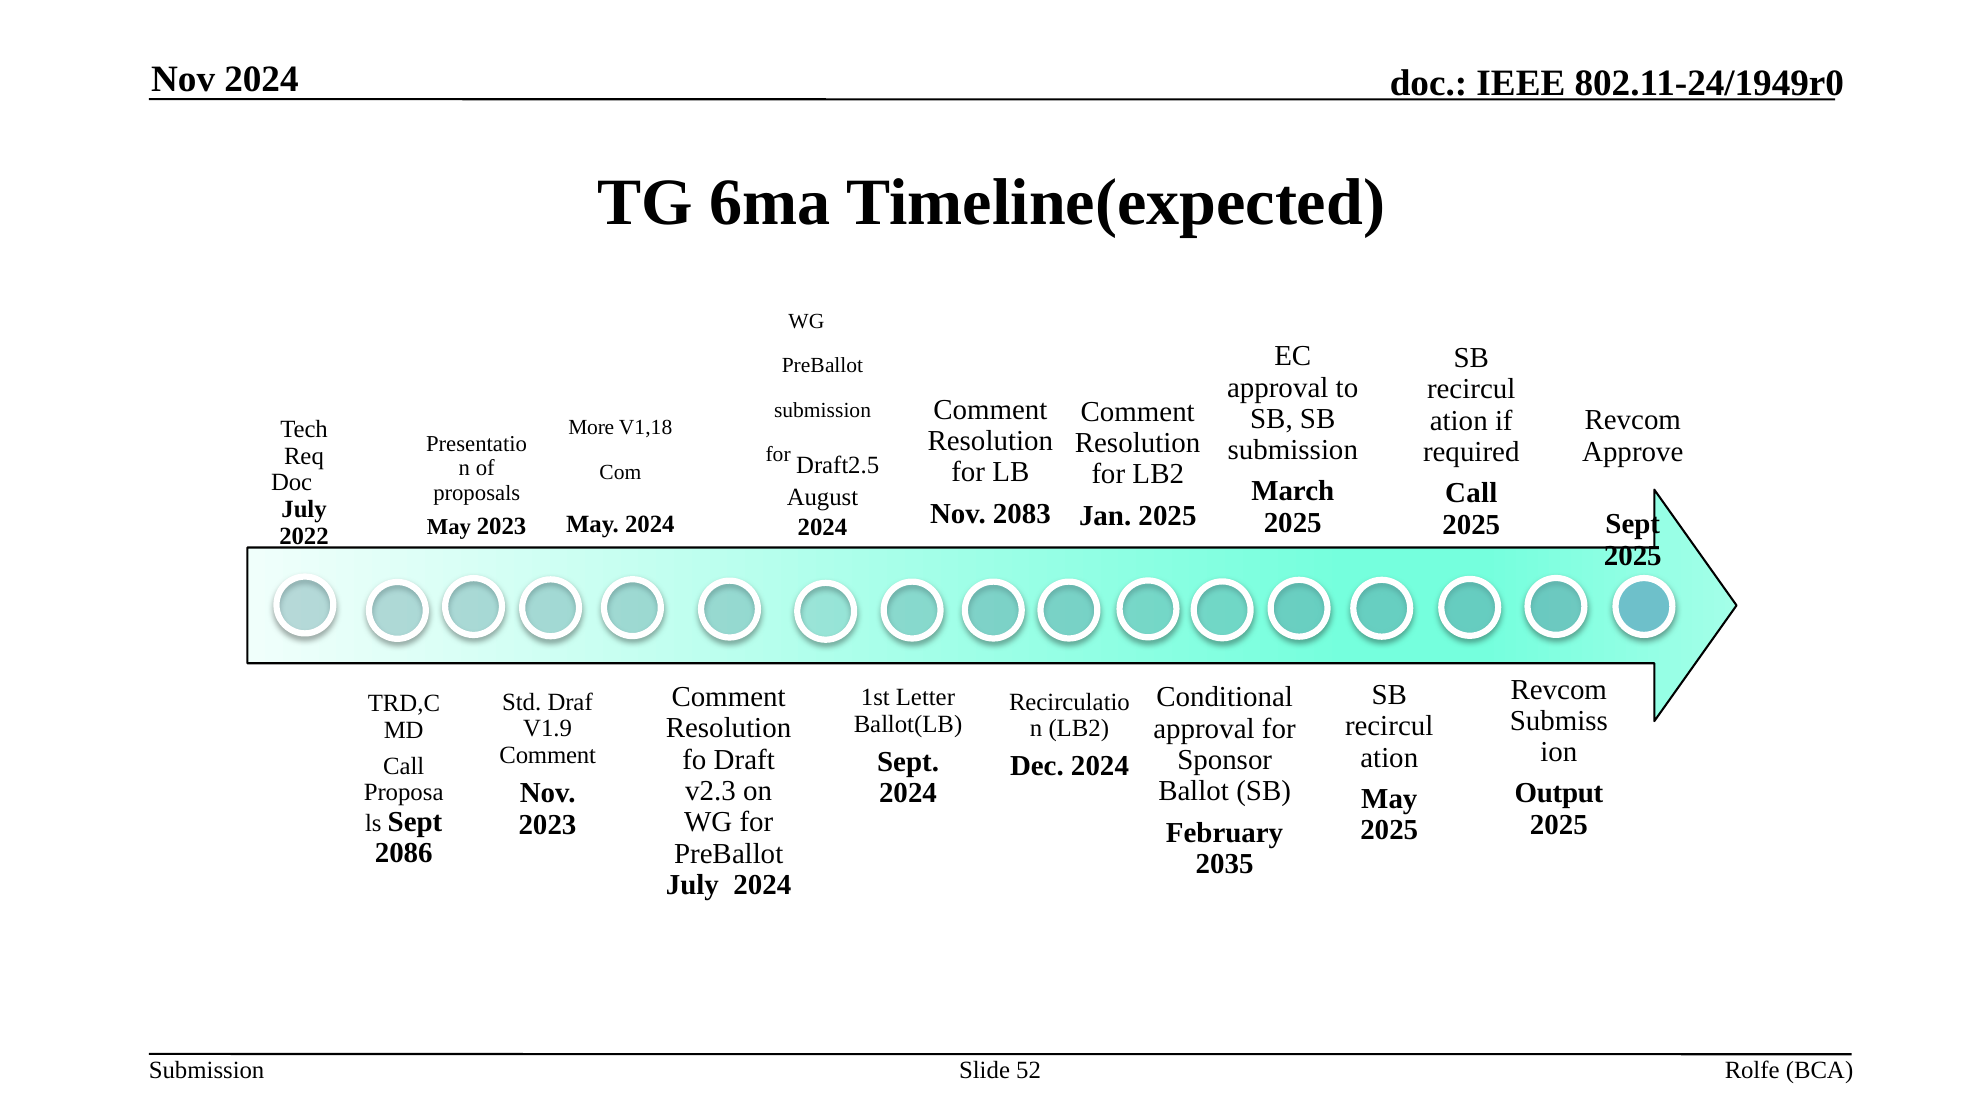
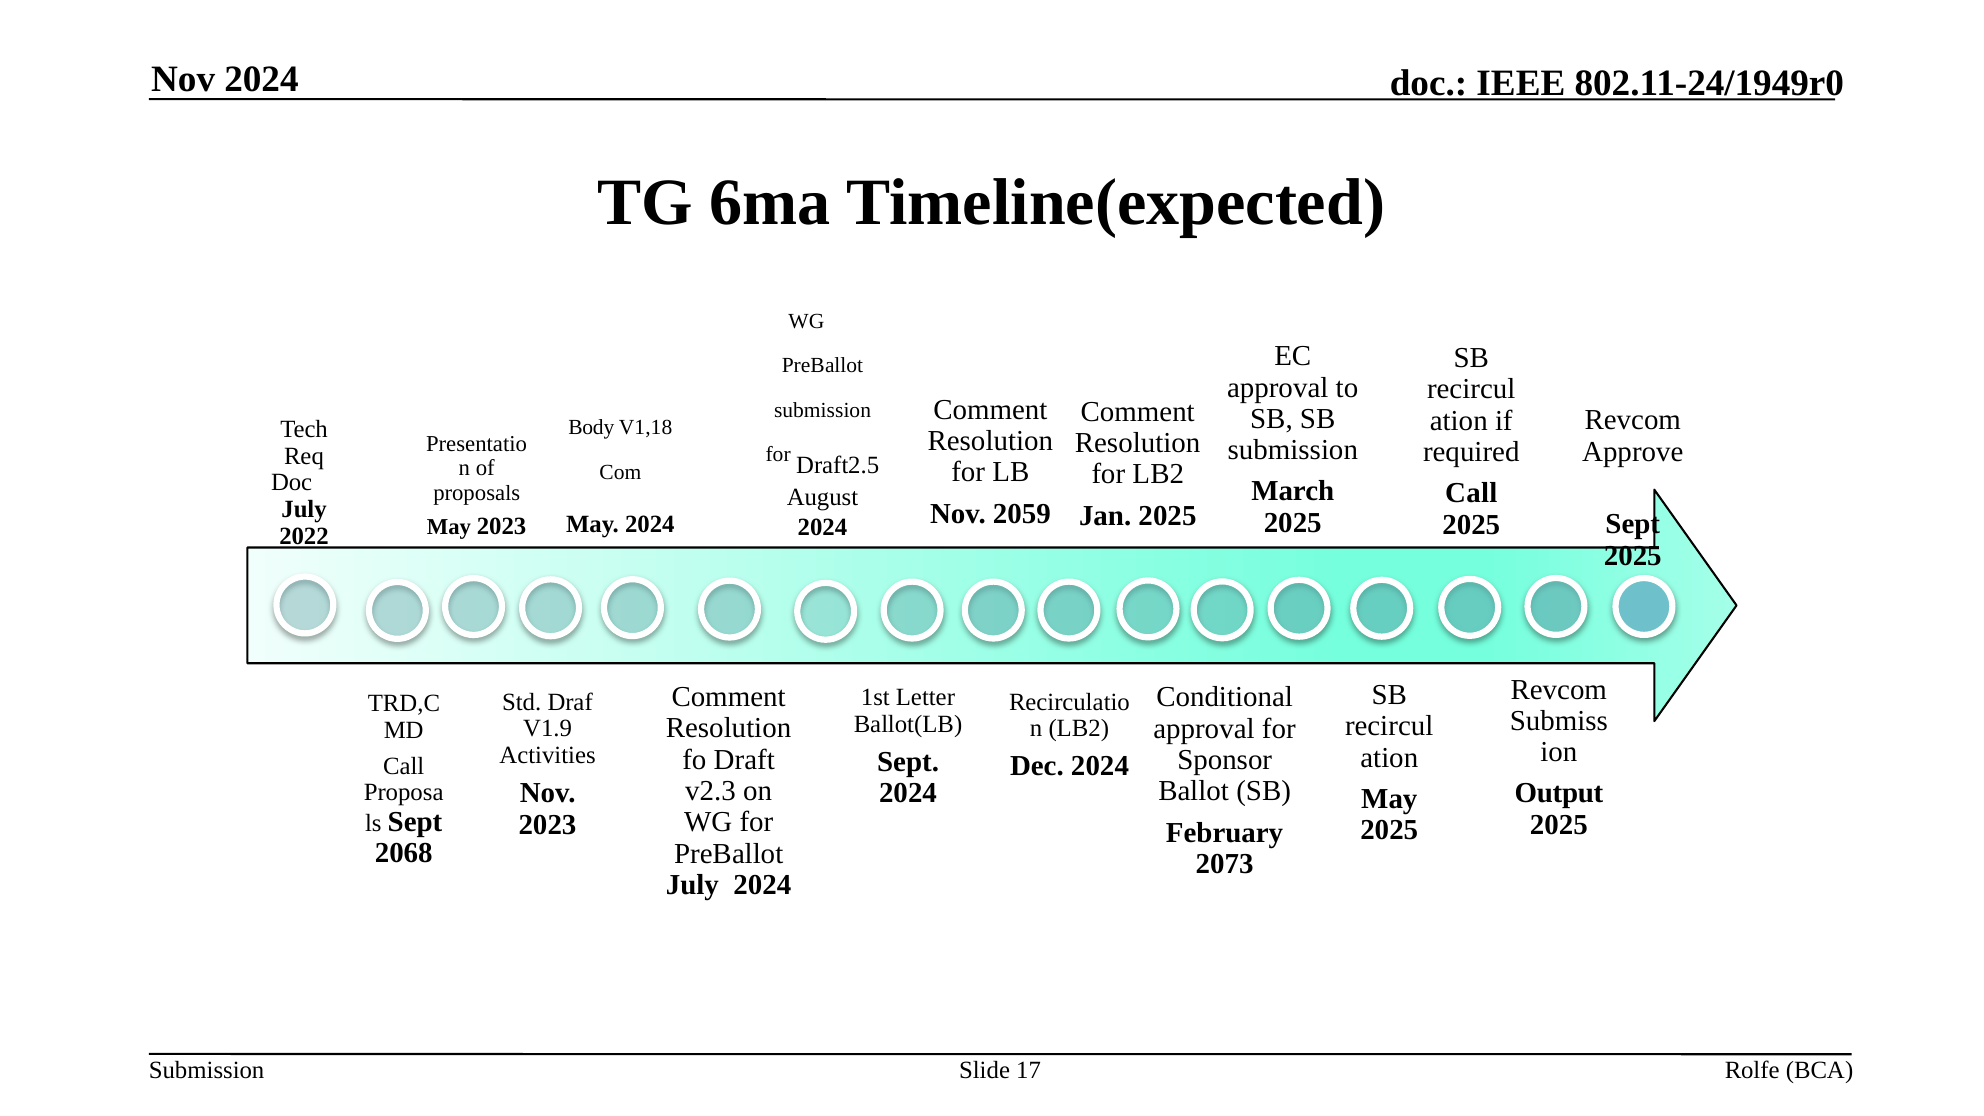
More: More -> Body (591, 428)
2083: 2083 -> 2059 (1022, 514)
Comment: Comment -> Activities (548, 756)
2086: 2086 -> 2068 (404, 853)
2035: 2035 -> 2073 (1225, 864)
52: 52 -> 17 (1029, 1070)
